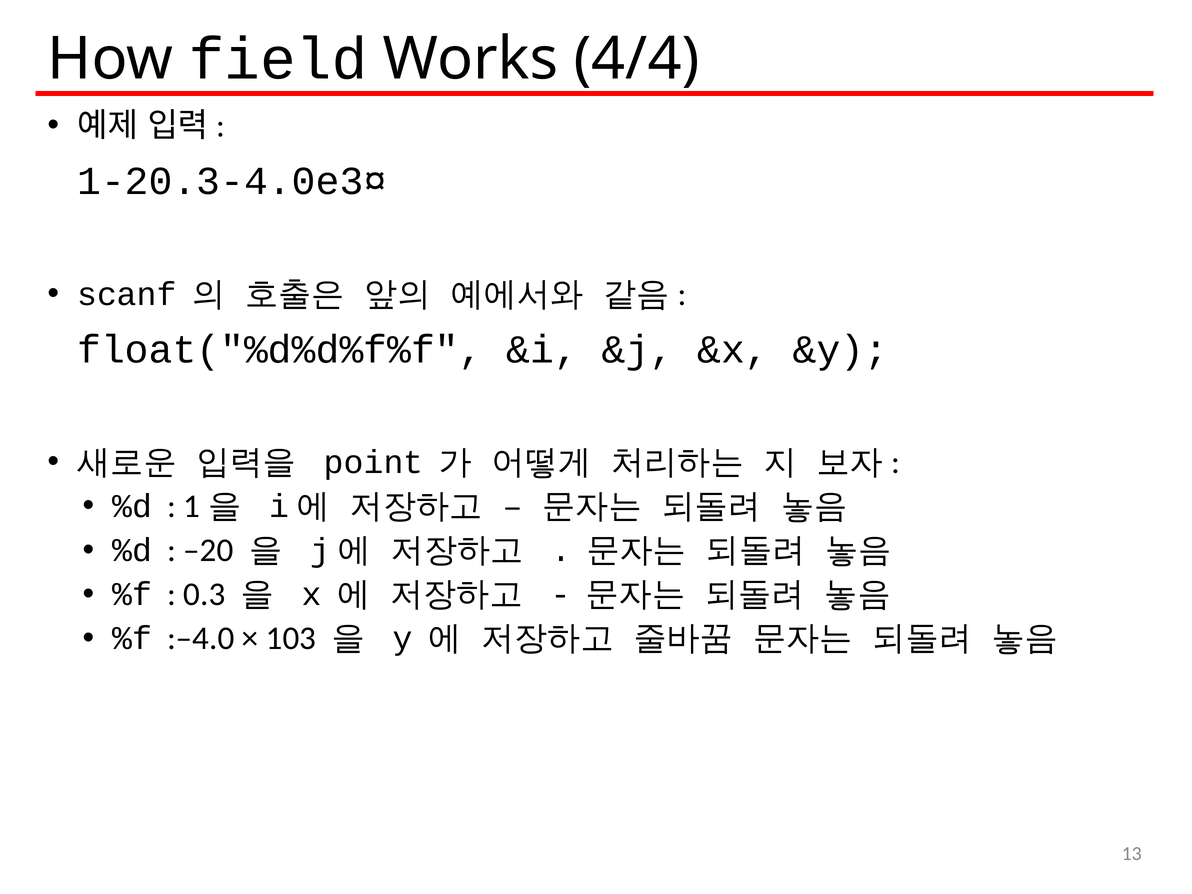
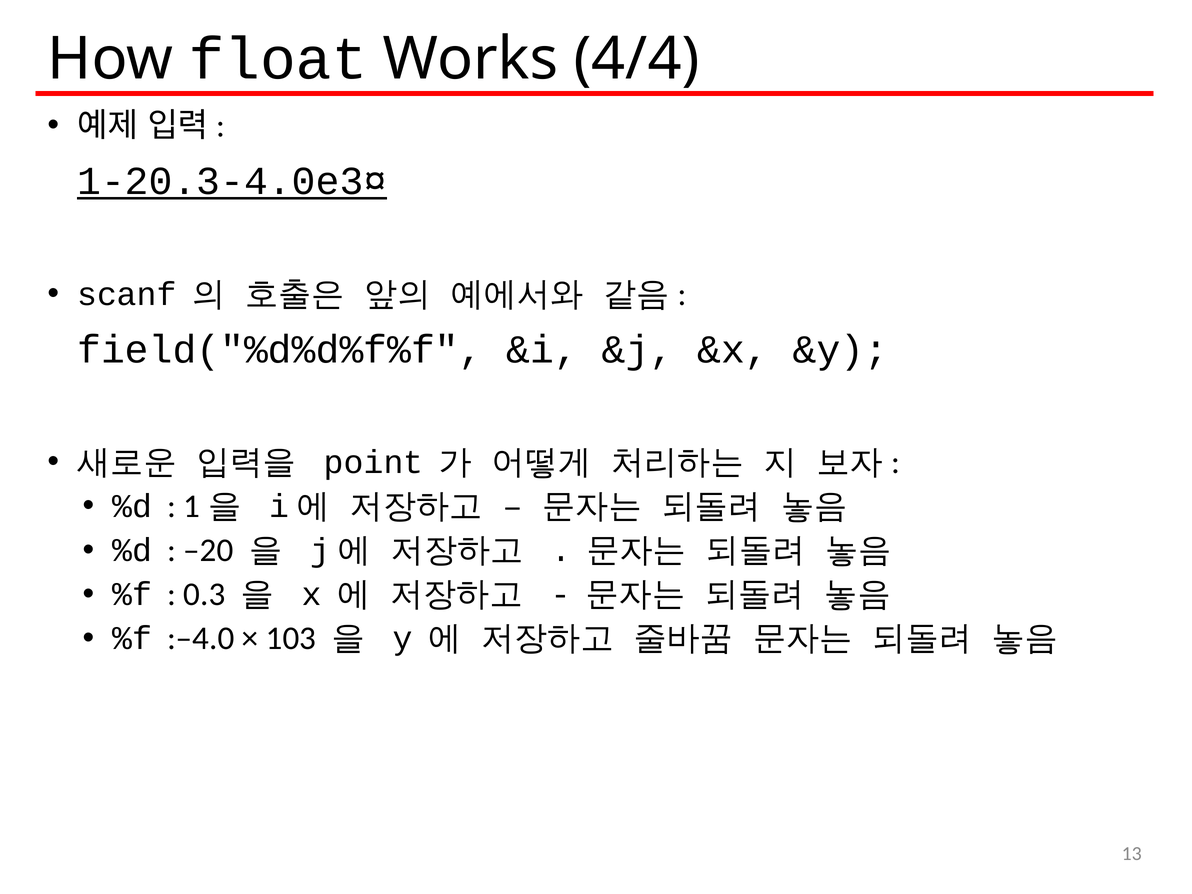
field: field -> float (278, 59)
1-20.3-4.0e3¤ underline: none -> present (232, 181)
float("%d%d%f%f: float("%d%d%f%f -> field("%d%d%f%f (280, 349)
